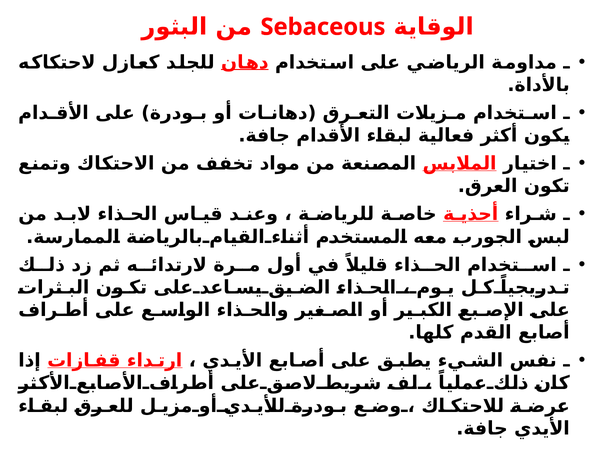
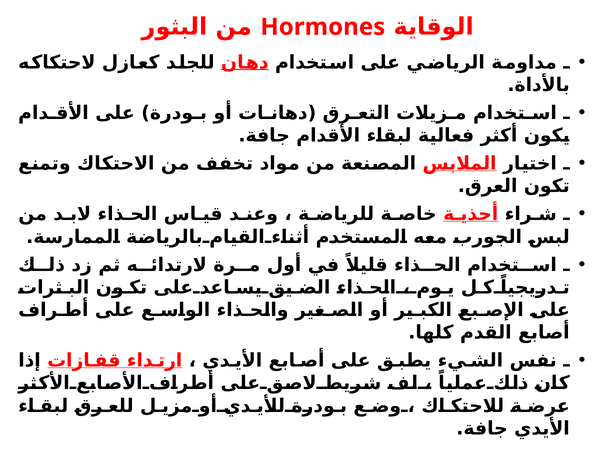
Sebaceous: Sebaceous -> Hormones (323, 27)
